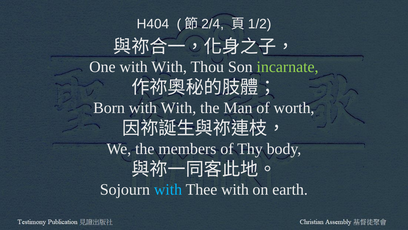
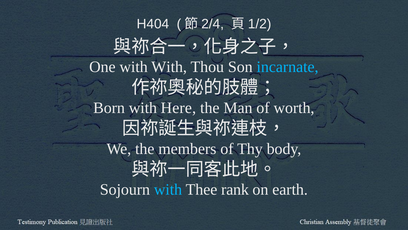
incarnate colour: light green -> light blue (288, 67)
Born with With: With -> Here (178, 108)
Thee with: with -> rank (235, 189)
